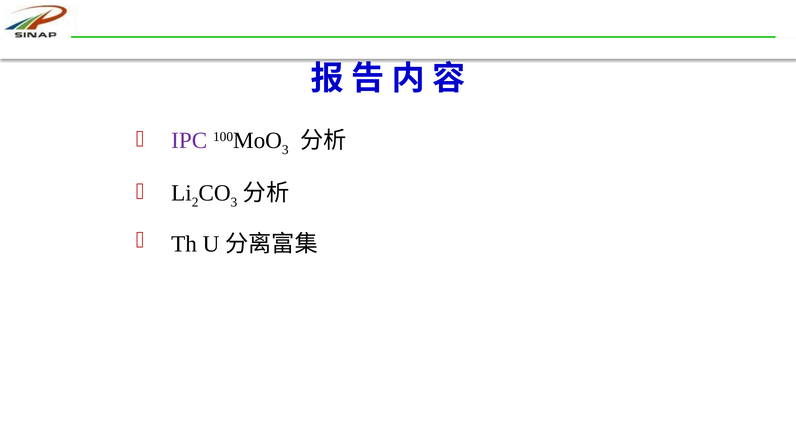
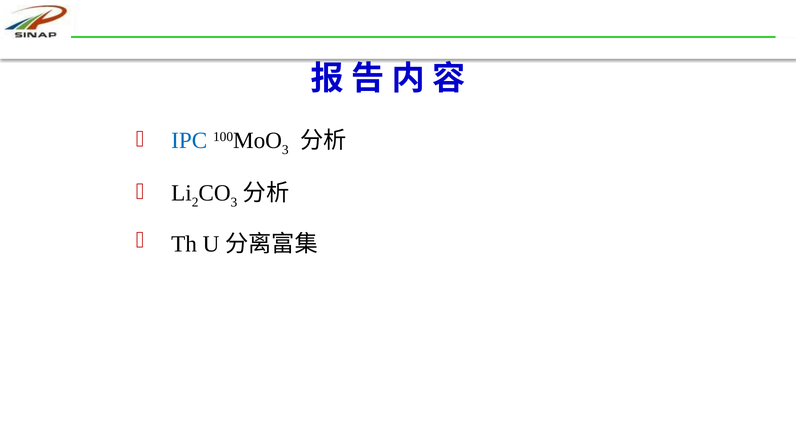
IPC colour: purple -> blue (189, 141)
